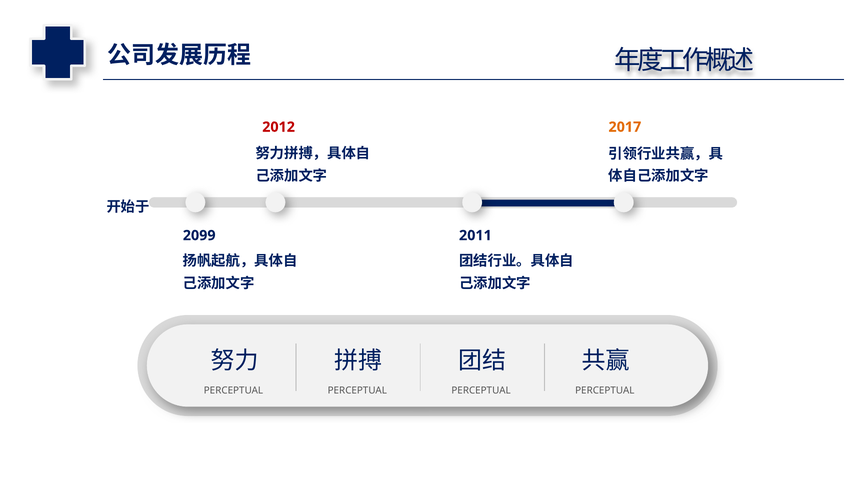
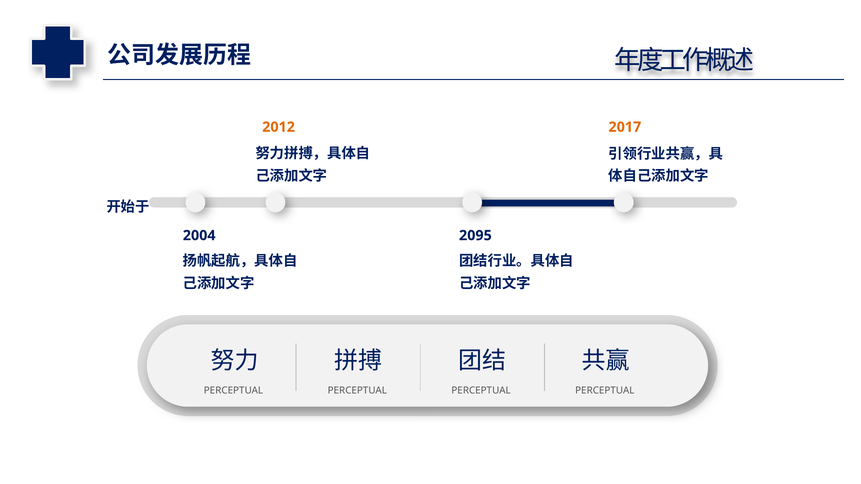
2012 colour: red -> orange (279, 127)
2099: 2099 -> 2004 (199, 236)
2011: 2011 -> 2095 (475, 236)
